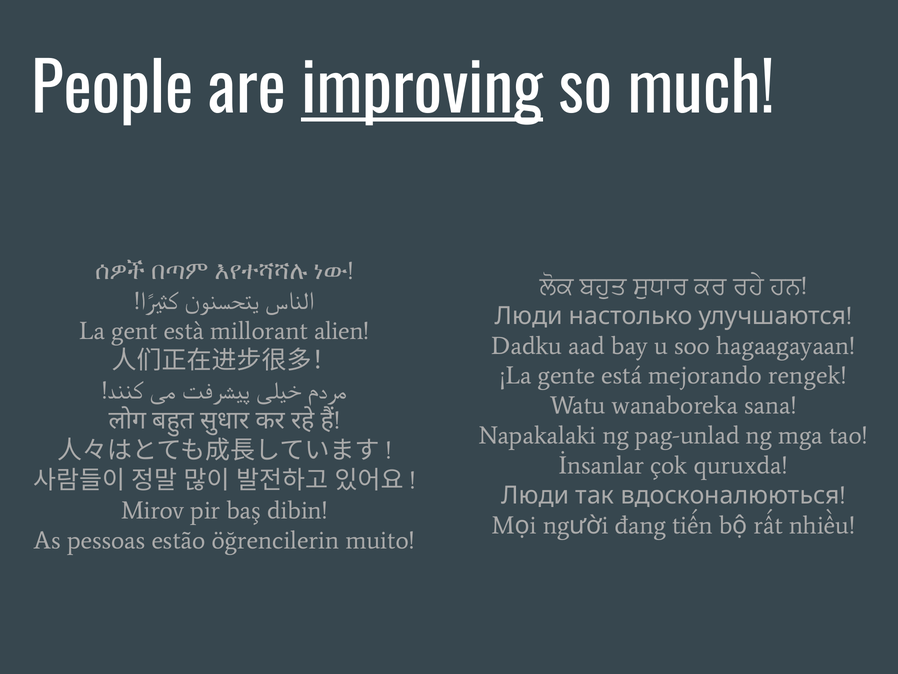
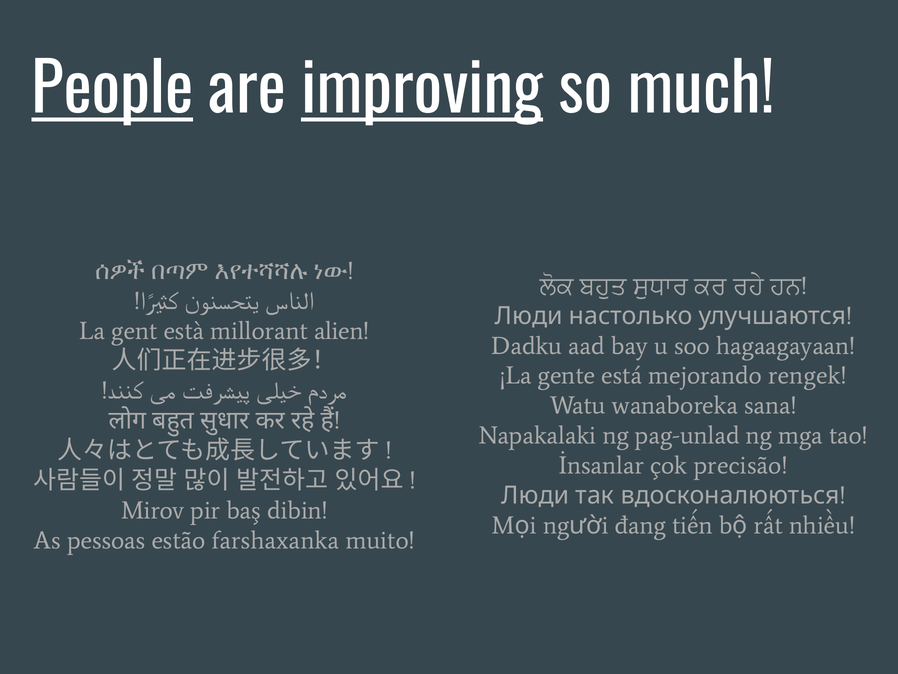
People underline: none -> present (112, 90)
quruxda: quruxda -> precisão (741, 465)
öğrencilerin: öğrencilerin -> farshaxanka (275, 540)
